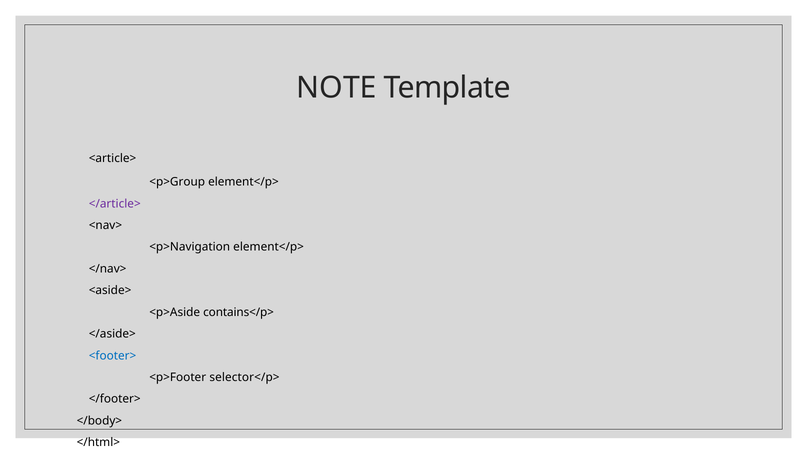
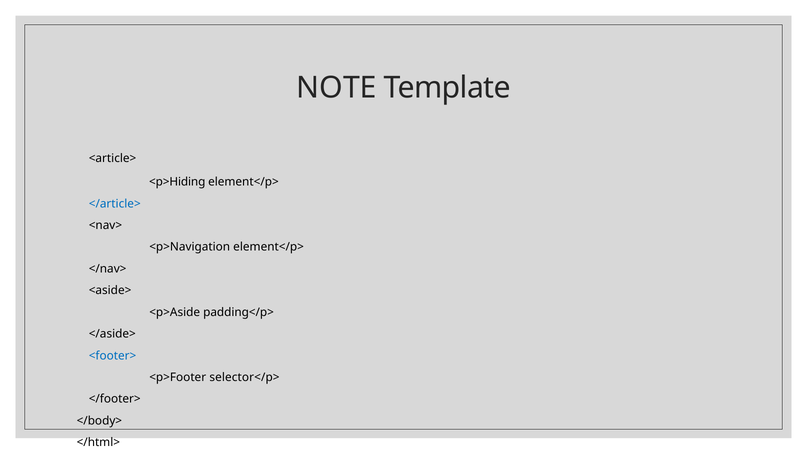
<p>Group: <p>Group -> <p>Hiding (177, 182)
</article> colour: purple -> blue (115, 204)
contains</p>: contains</p> -> padding</p> (239, 312)
